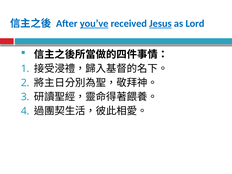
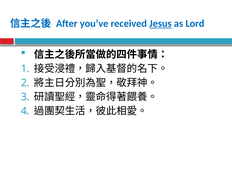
you’ve underline: present -> none (94, 24)
